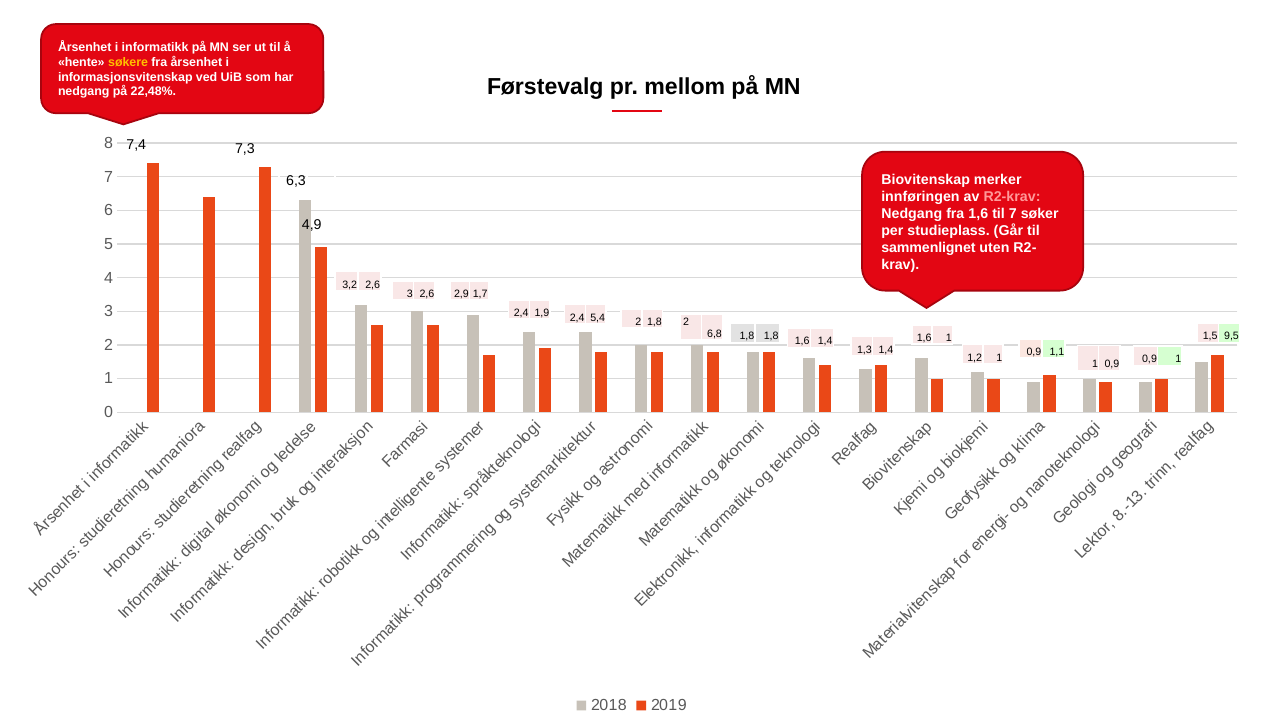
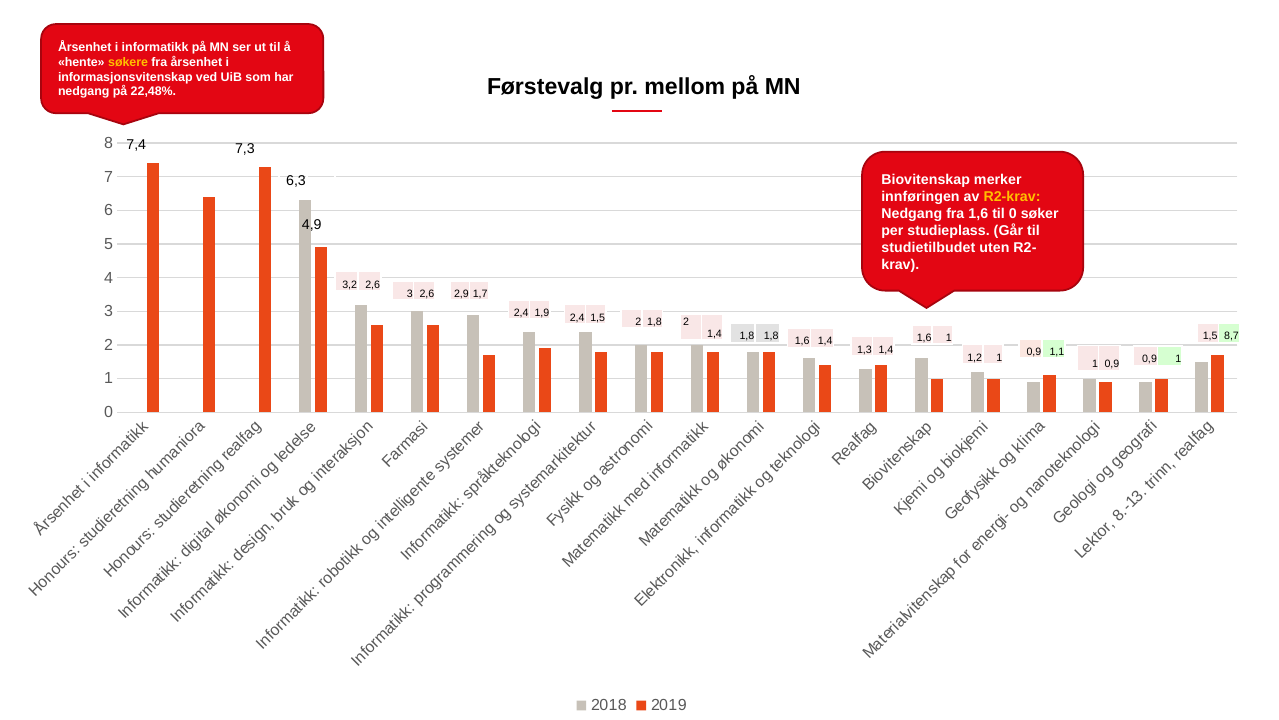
R2-krav colour: pink -> yellow (1012, 196)
til 7: 7 -> 0 (1013, 213)
sammenlignet: sammenlignet -> studietilbudet (928, 248)
2,4 5,4: 5,4 -> 1,5 (598, 318)
6,8: 6,8 -> 1,4 (715, 334)
9,5: 9,5 -> 8,7 (1231, 336)
